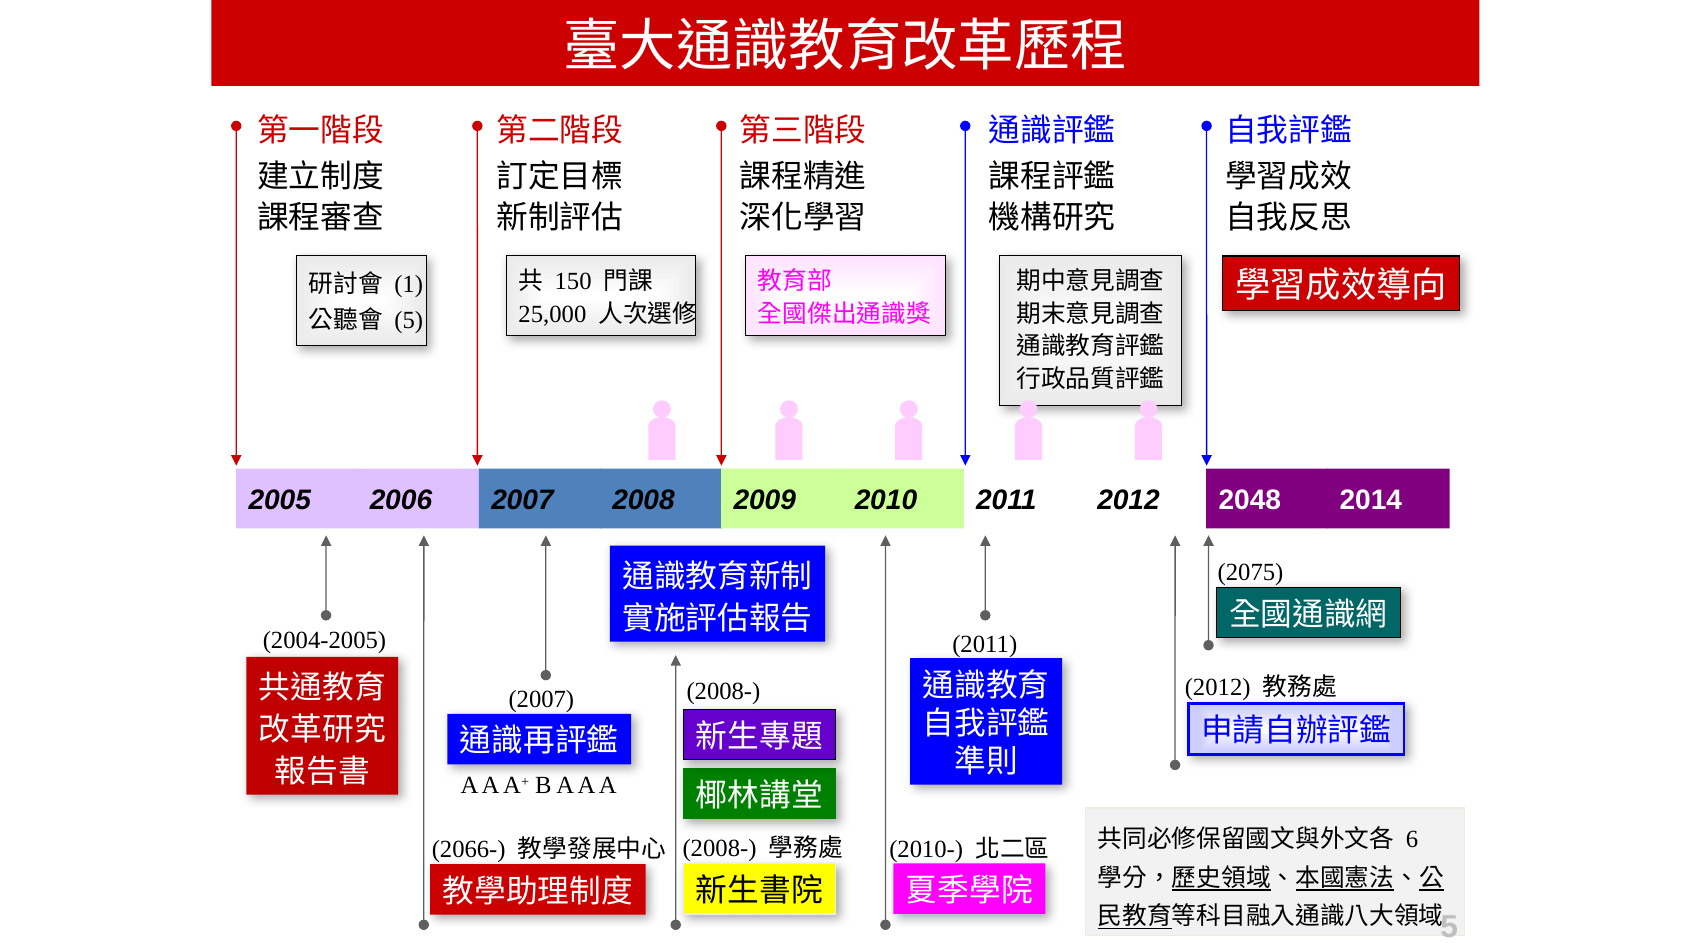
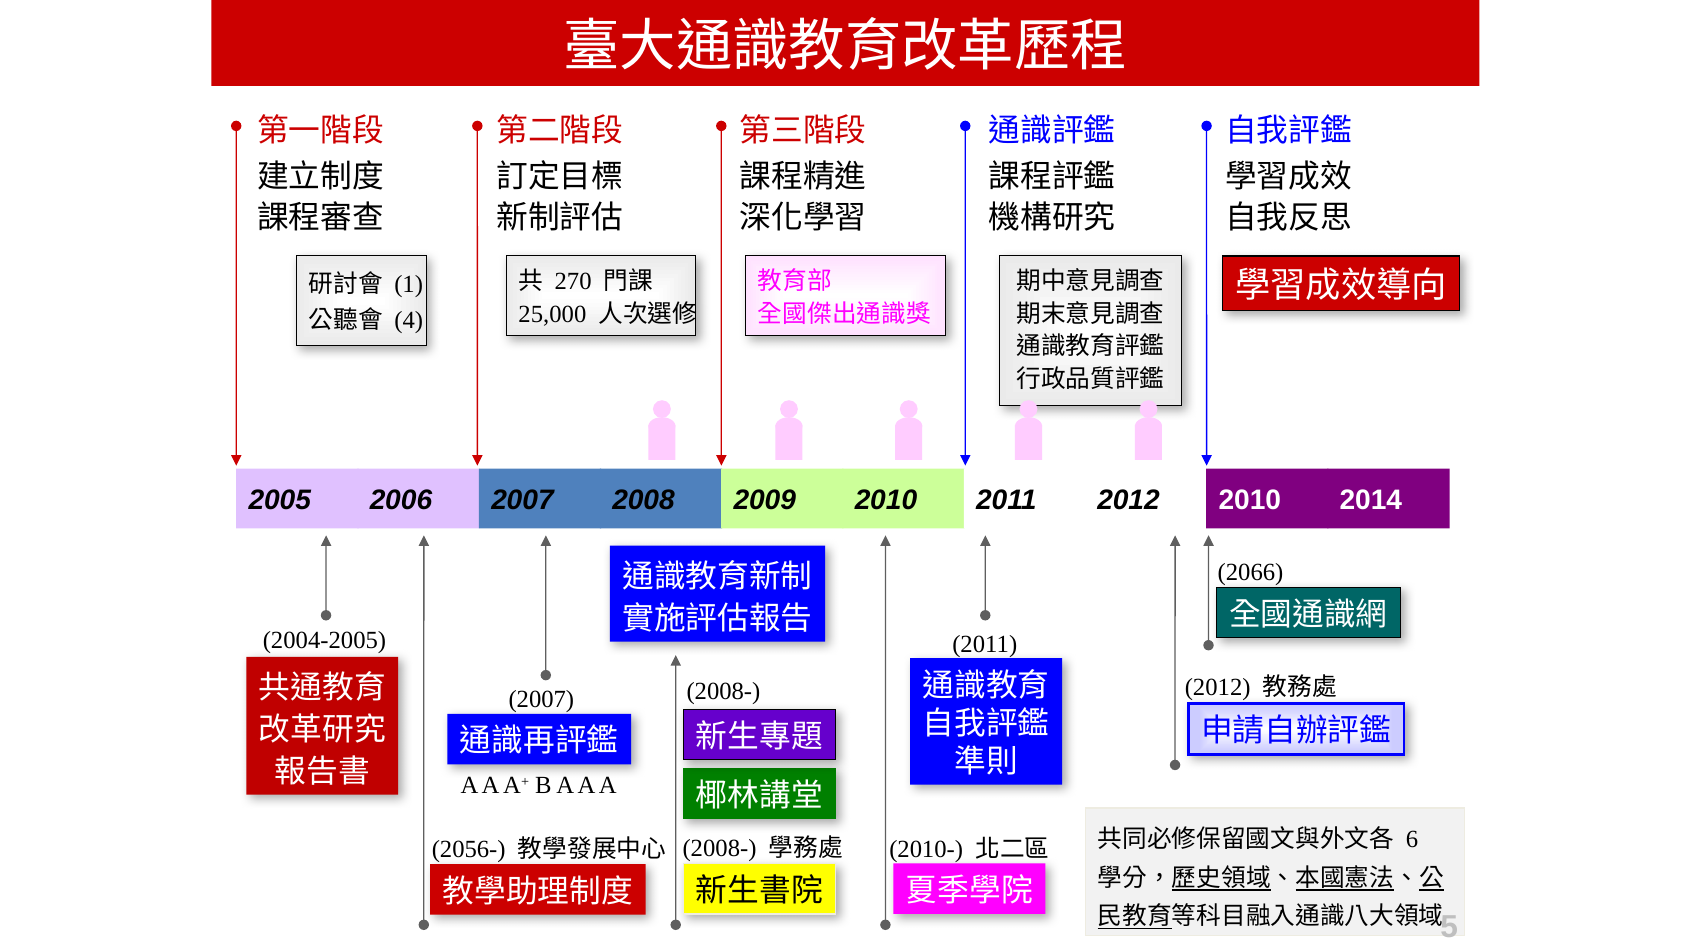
150: 150 -> 270 (573, 282)
5: 5 -> 4 (409, 320)
2012 2048: 2048 -> 2010 (1250, 501)
2075: 2075 -> 2066 (1251, 573)
2066-: 2066- -> 2056- (469, 850)
